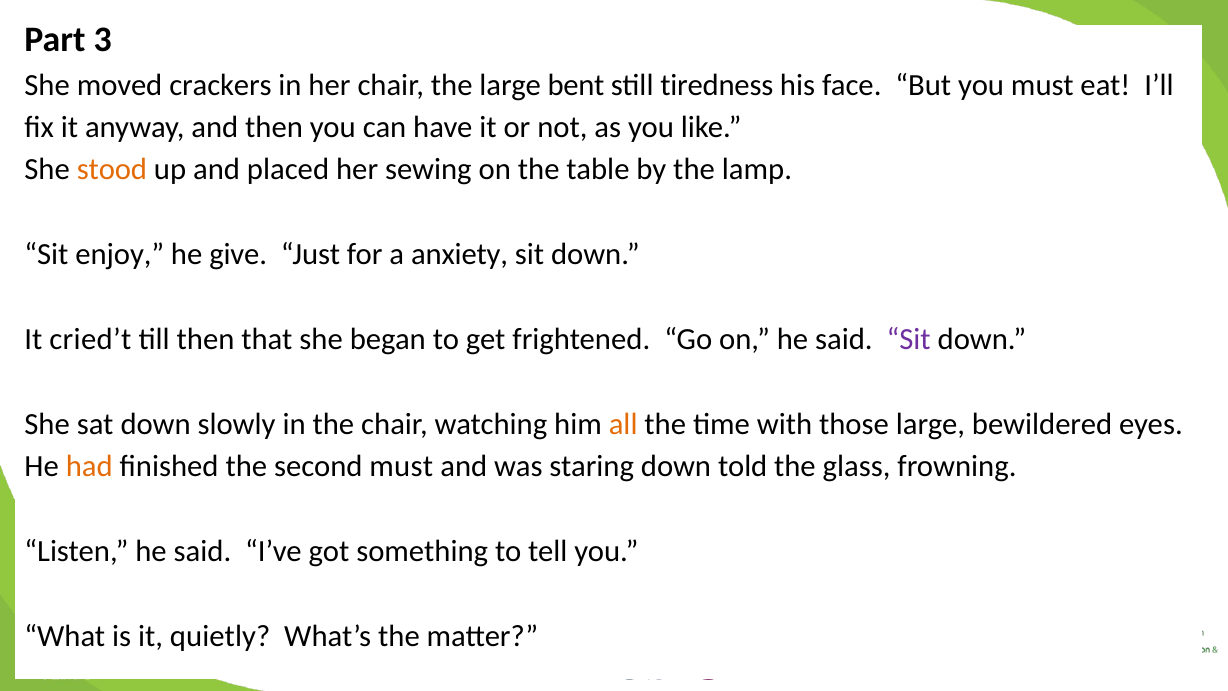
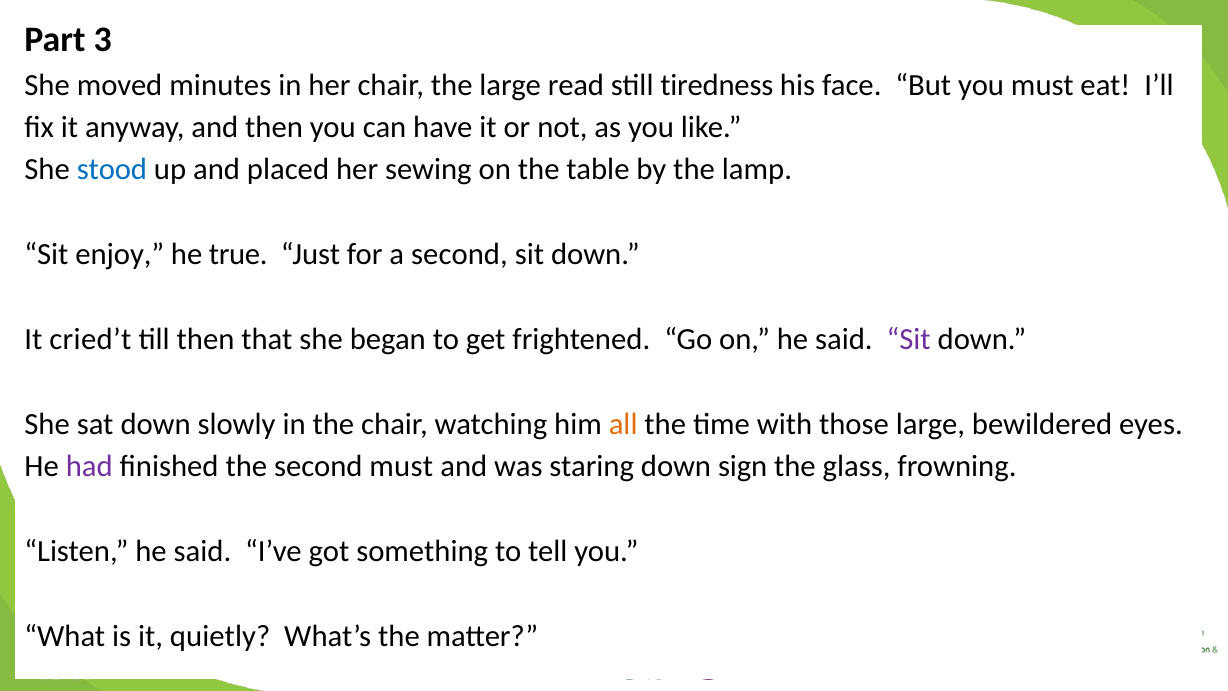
crackers: crackers -> minutes (220, 85)
bent: bent -> read (576, 85)
stood colour: orange -> blue (112, 170)
give: give -> true (238, 254)
a anxiety: anxiety -> second (459, 254)
had colour: orange -> purple (89, 466)
told: told -> sign (743, 466)
